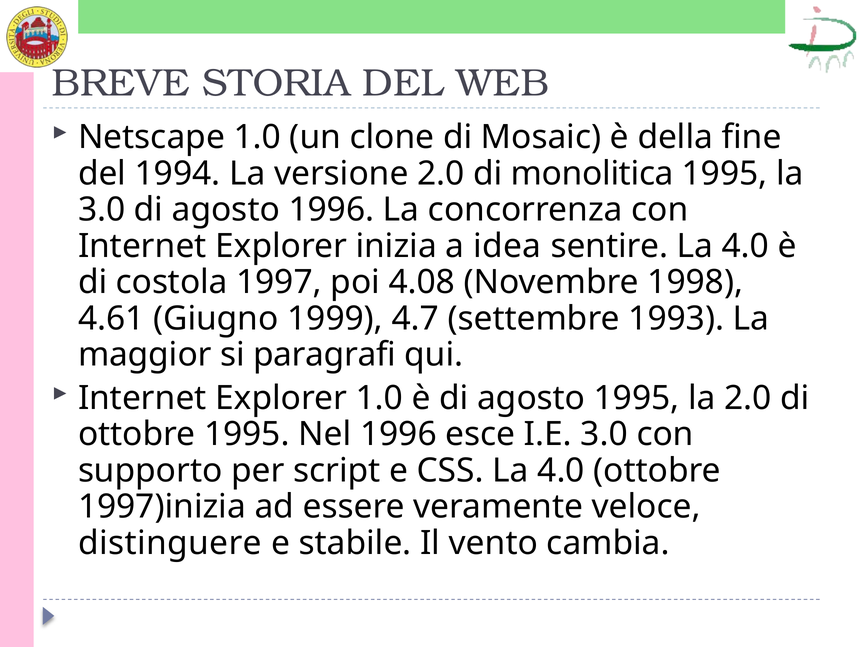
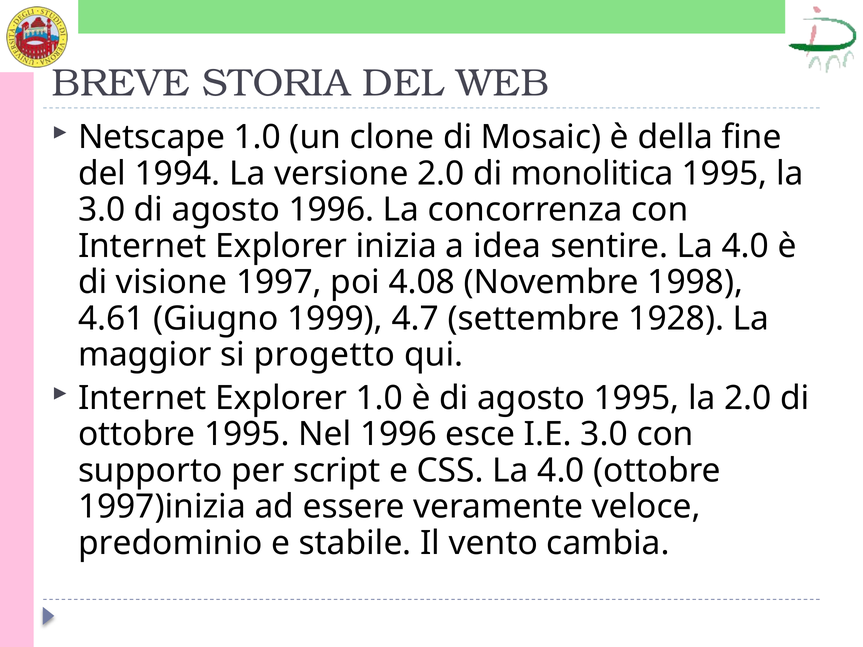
costola: costola -> visione (172, 282)
1993: 1993 -> 1928 (676, 319)
paragrafi: paragrafi -> progetto (324, 355)
distinguere: distinguere -> predominio (170, 543)
